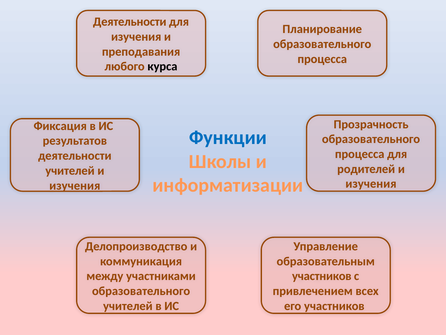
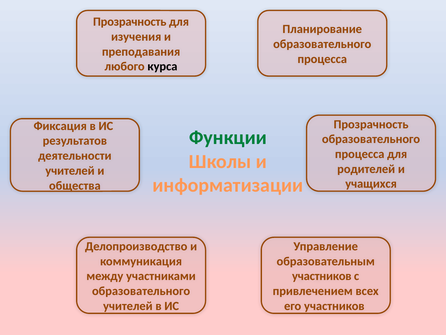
Деятельности: Деятельности -> Прозрачность (130, 22)
Функции colour: blue -> green (228, 137)
изучения: изучения -> учащихся (371, 184)
изучения: изучения -> общества (75, 185)
